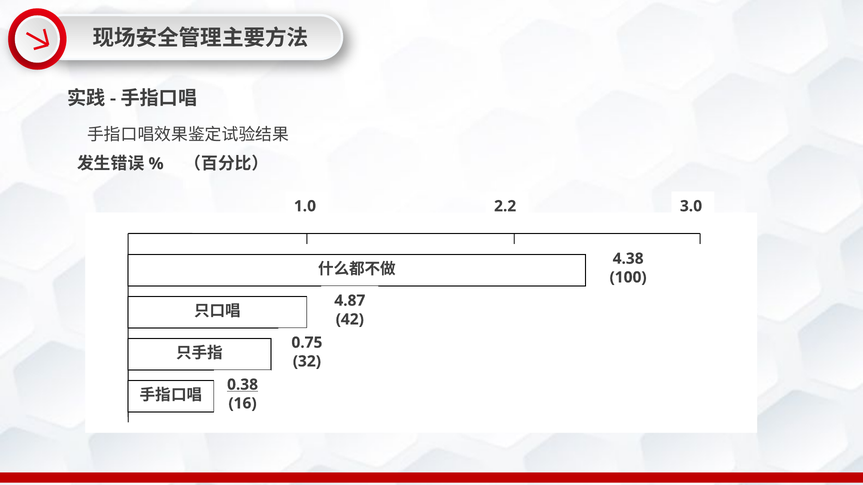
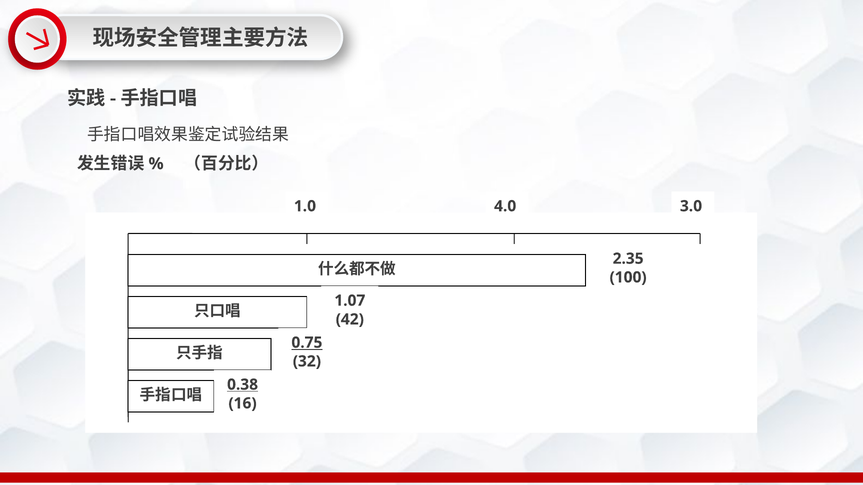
2.2: 2.2 -> 4.0 (505, 206)
4.38: 4.38 -> 2.35 (628, 259)
4.87: 4.87 -> 1.07 (350, 301)
0.75 underline: none -> present (307, 343)
